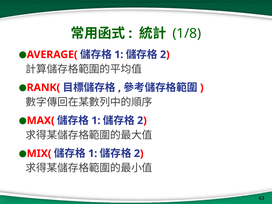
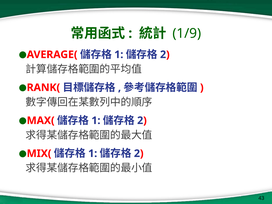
1/8: 1/8 -> 1/9 (187, 33)
